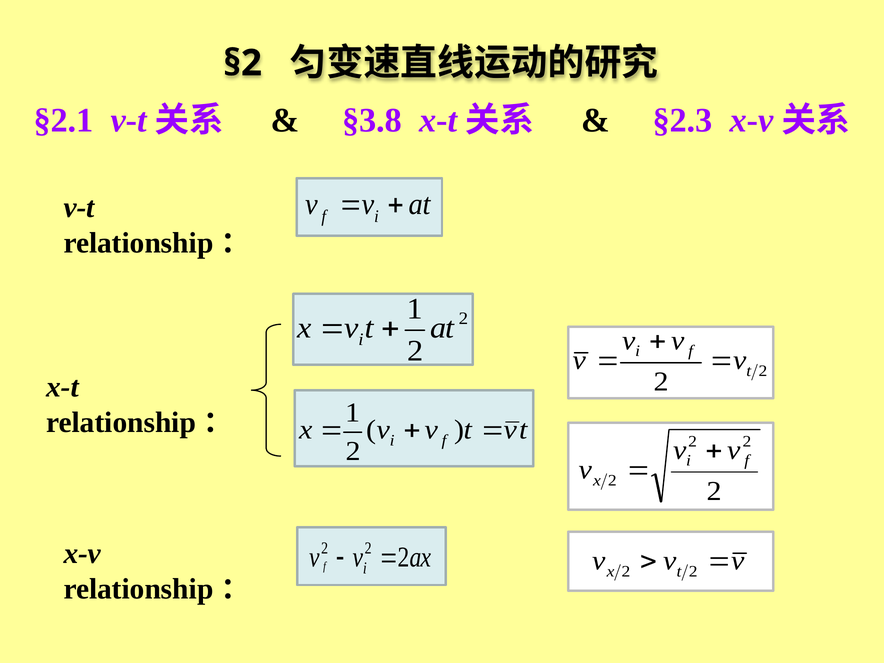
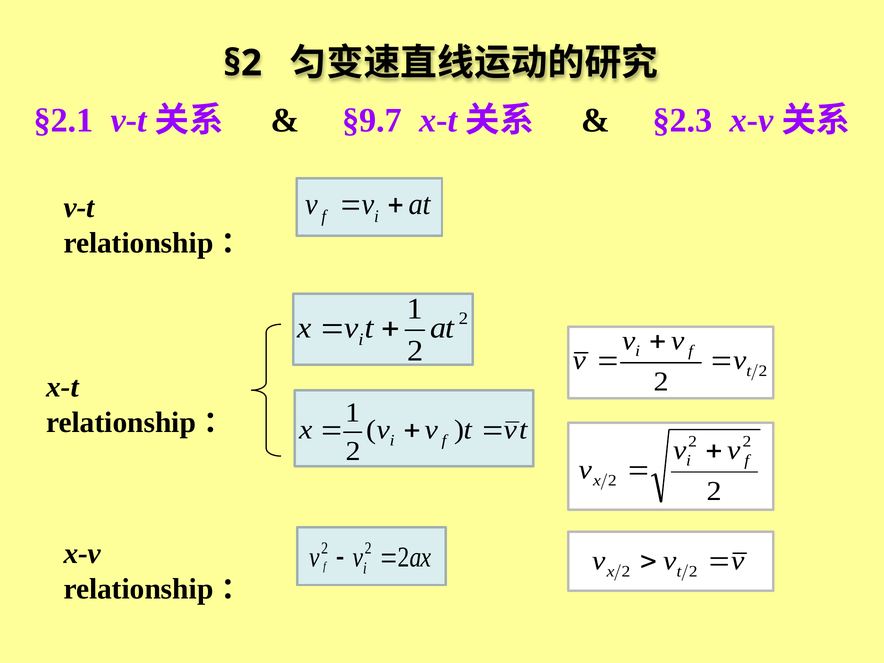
§3.8: §3.8 -> §9.7 (372, 120)
